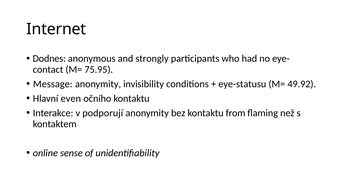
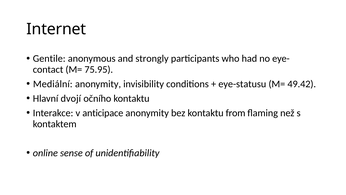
Dodnes: Dodnes -> Gentile (49, 58)
Message: Message -> Mediální (53, 84)
49.92: 49.92 -> 49.42 (302, 84)
even: even -> dvojí (71, 98)
podporují: podporují -> anticipace (103, 113)
